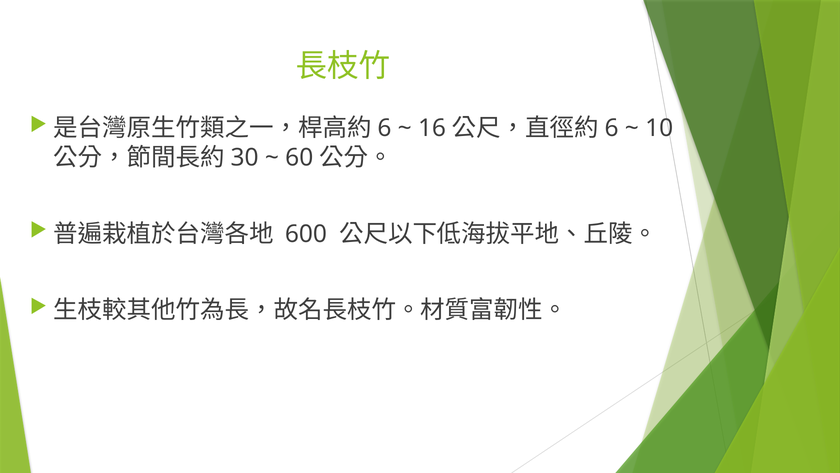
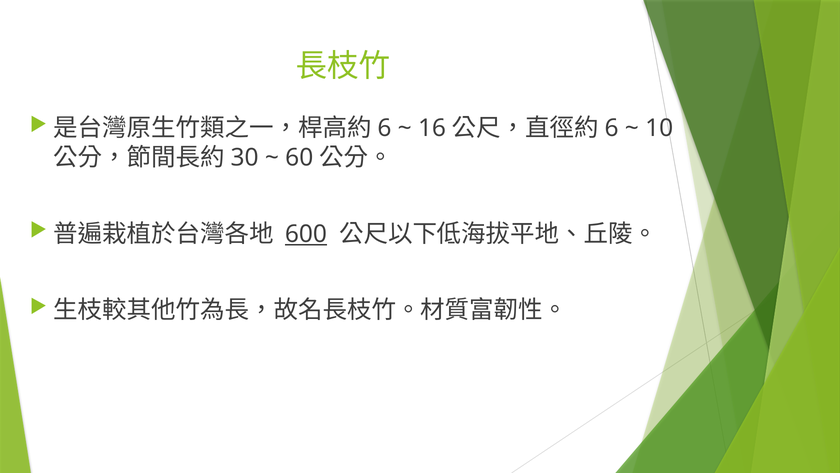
600 underline: none -> present (306, 234)
